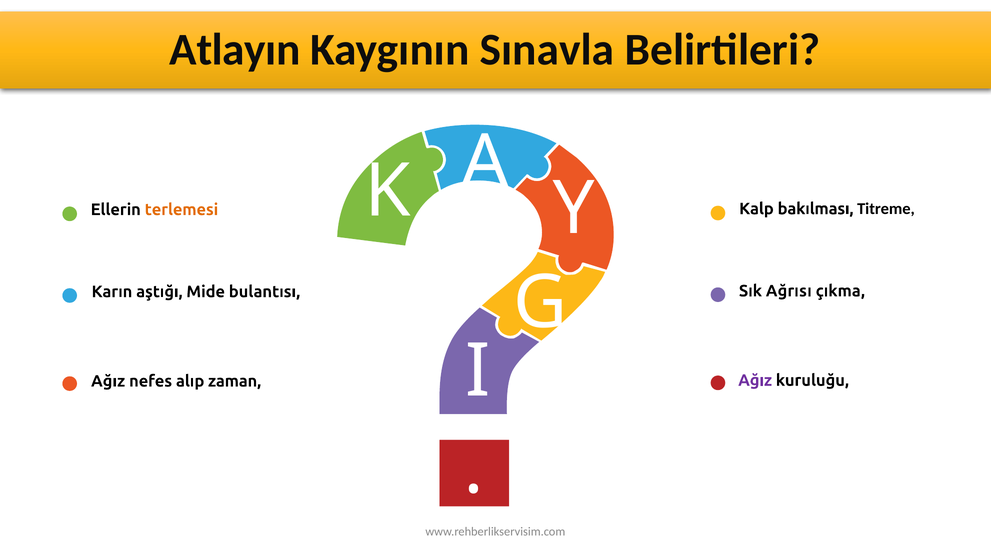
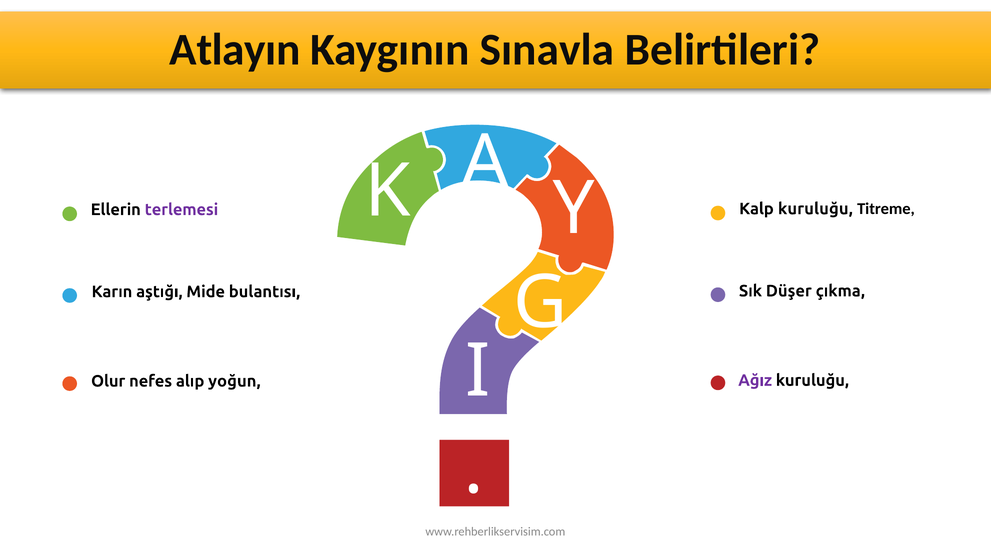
Kalp bakılması: bakılması -> kuruluğu (815, 209)
terlemesi colour: orange -> purple (181, 210)
Ağrısı: Ağrısı -> Düşer (789, 291)
Ağız: Ağız -> Olur (108, 381)
zaman: zaman -> yoğun (234, 381)
